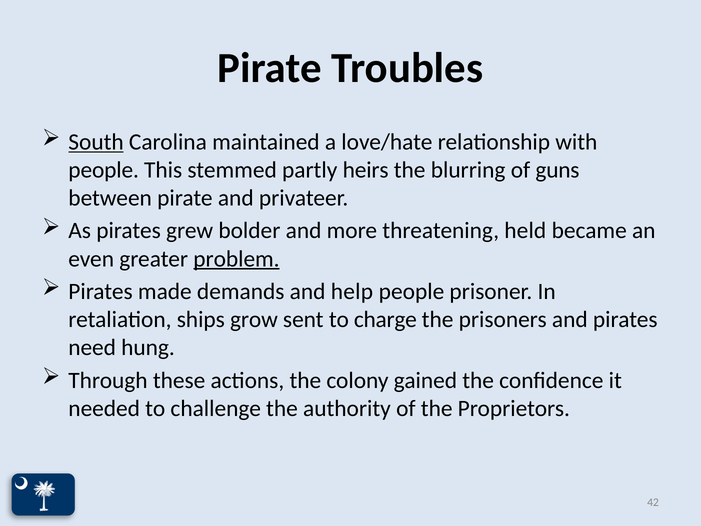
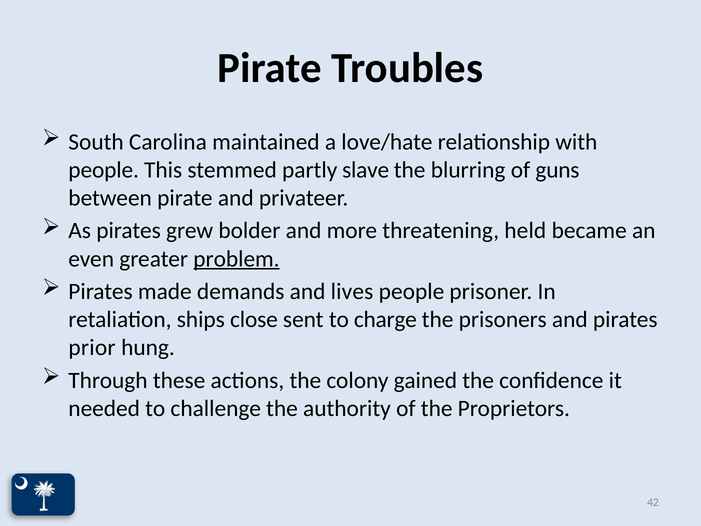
South underline: present -> none (96, 142)
heirs: heirs -> slave (366, 170)
help: help -> lives (352, 291)
grow: grow -> close (254, 319)
need: need -> prior (92, 347)
